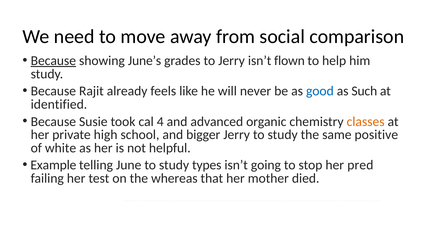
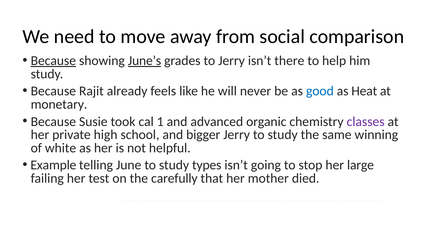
June’s underline: none -> present (145, 61)
flown: flown -> there (289, 61)
Such: Such -> Heat (364, 91)
identified: identified -> monetary (59, 104)
4: 4 -> 1 (160, 122)
classes colour: orange -> purple (366, 122)
positive: positive -> winning (376, 135)
pred: pred -> large (360, 165)
whereas: whereas -> carefully (174, 178)
